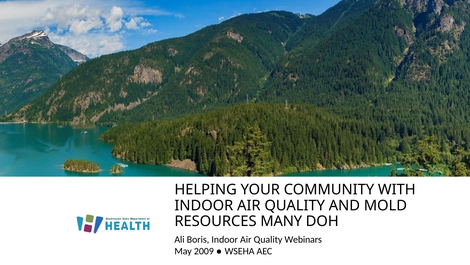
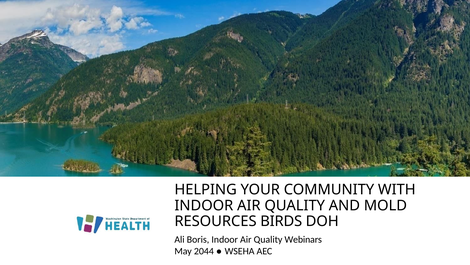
MANY: MANY -> BIRDS (281, 221)
2009: 2009 -> 2044 (204, 251)
